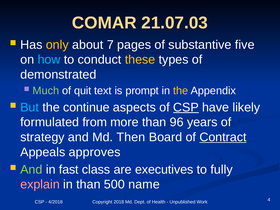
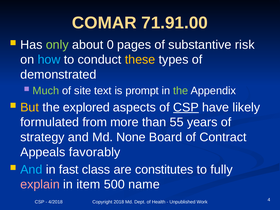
21.07.03: 21.07.03 -> 71.91.00 (175, 23)
only colour: yellow -> light green (57, 45)
7: 7 -> 0 (110, 45)
five: five -> risk (245, 45)
quit: quit -> site (83, 91)
the colour: yellow -> light green (181, 91)
But colour: light blue -> yellow (30, 107)
continue: continue -> explored (86, 107)
96: 96 -> 55 (177, 122)
Then: Then -> None (131, 137)
Contract underline: present -> none (223, 137)
approves: approves -> favorably (95, 152)
And colour: light green -> light blue (31, 170)
executives: executives -> constitutes (164, 170)
in than: than -> item (88, 184)
